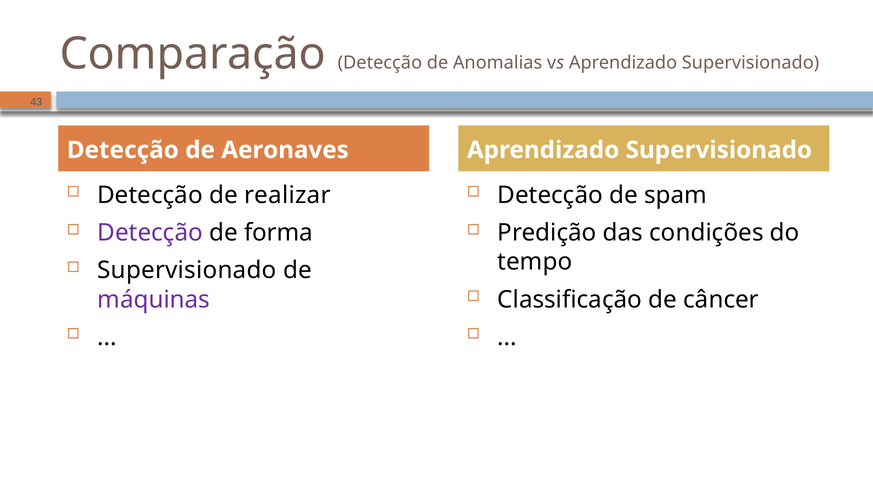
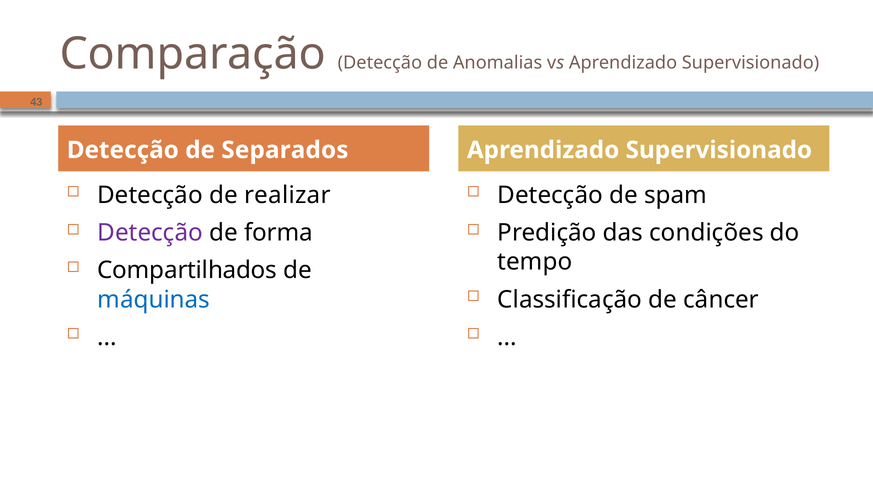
Aeronaves: Aeronaves -> Separados (285, 150)
Supervisionado: Supervisionado -> Compartilhados (187, 270)
máquinas colour: purple -> blue (154, 300)
